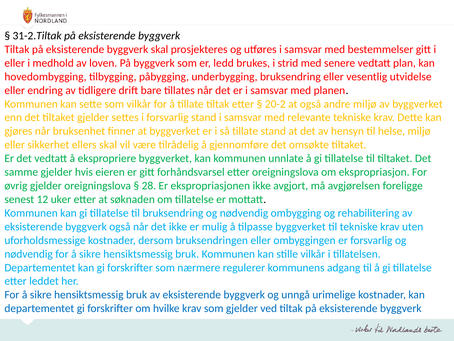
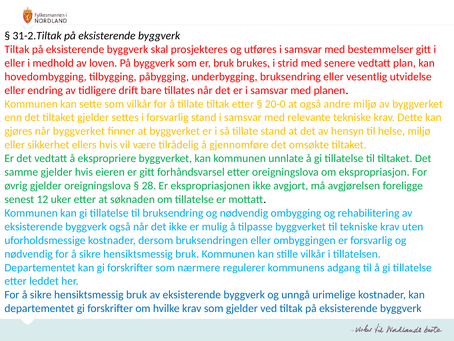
er ledd: ledd -> bruk (224, 63)
20-2: 20-2 -> 20-0 (275, 104)
når bruksenhet: bruksenhet -> byggverket (79, 131)
ellers skal: skal -> hvis (108, 145)
